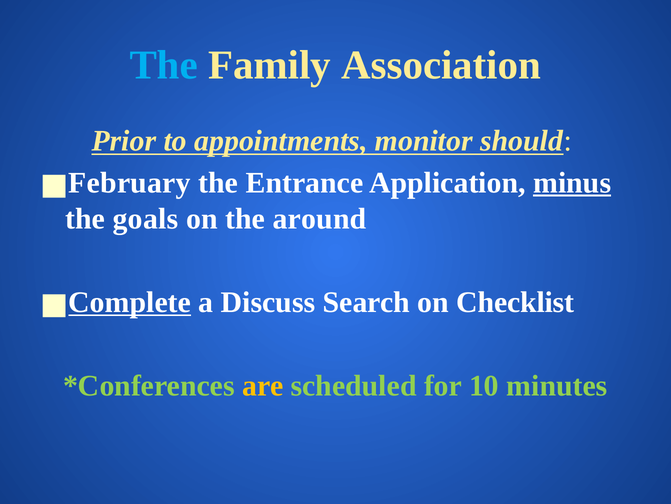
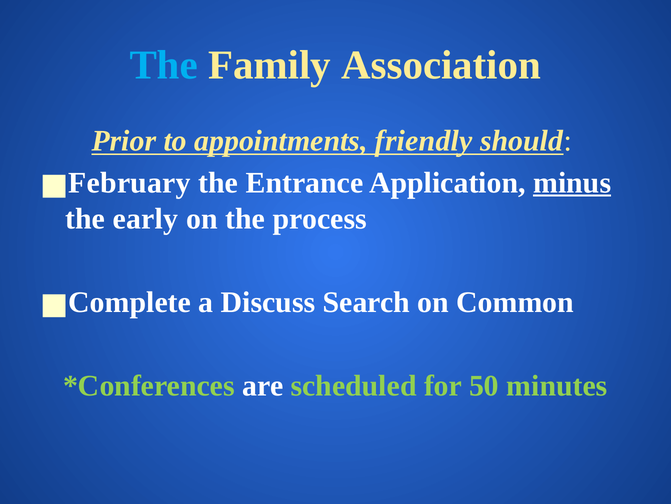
monitor: monitor -> friendly (424, 141)
goals: goals -> early (146, 218)
around: around -> process (320, 218)
Complete underline: present -> none (130, 302)
Checklist: Checklist -> Common (515, 302)
are colour: yellow -> white (263, 385)
10: 10 -> 50 (484, 385)
